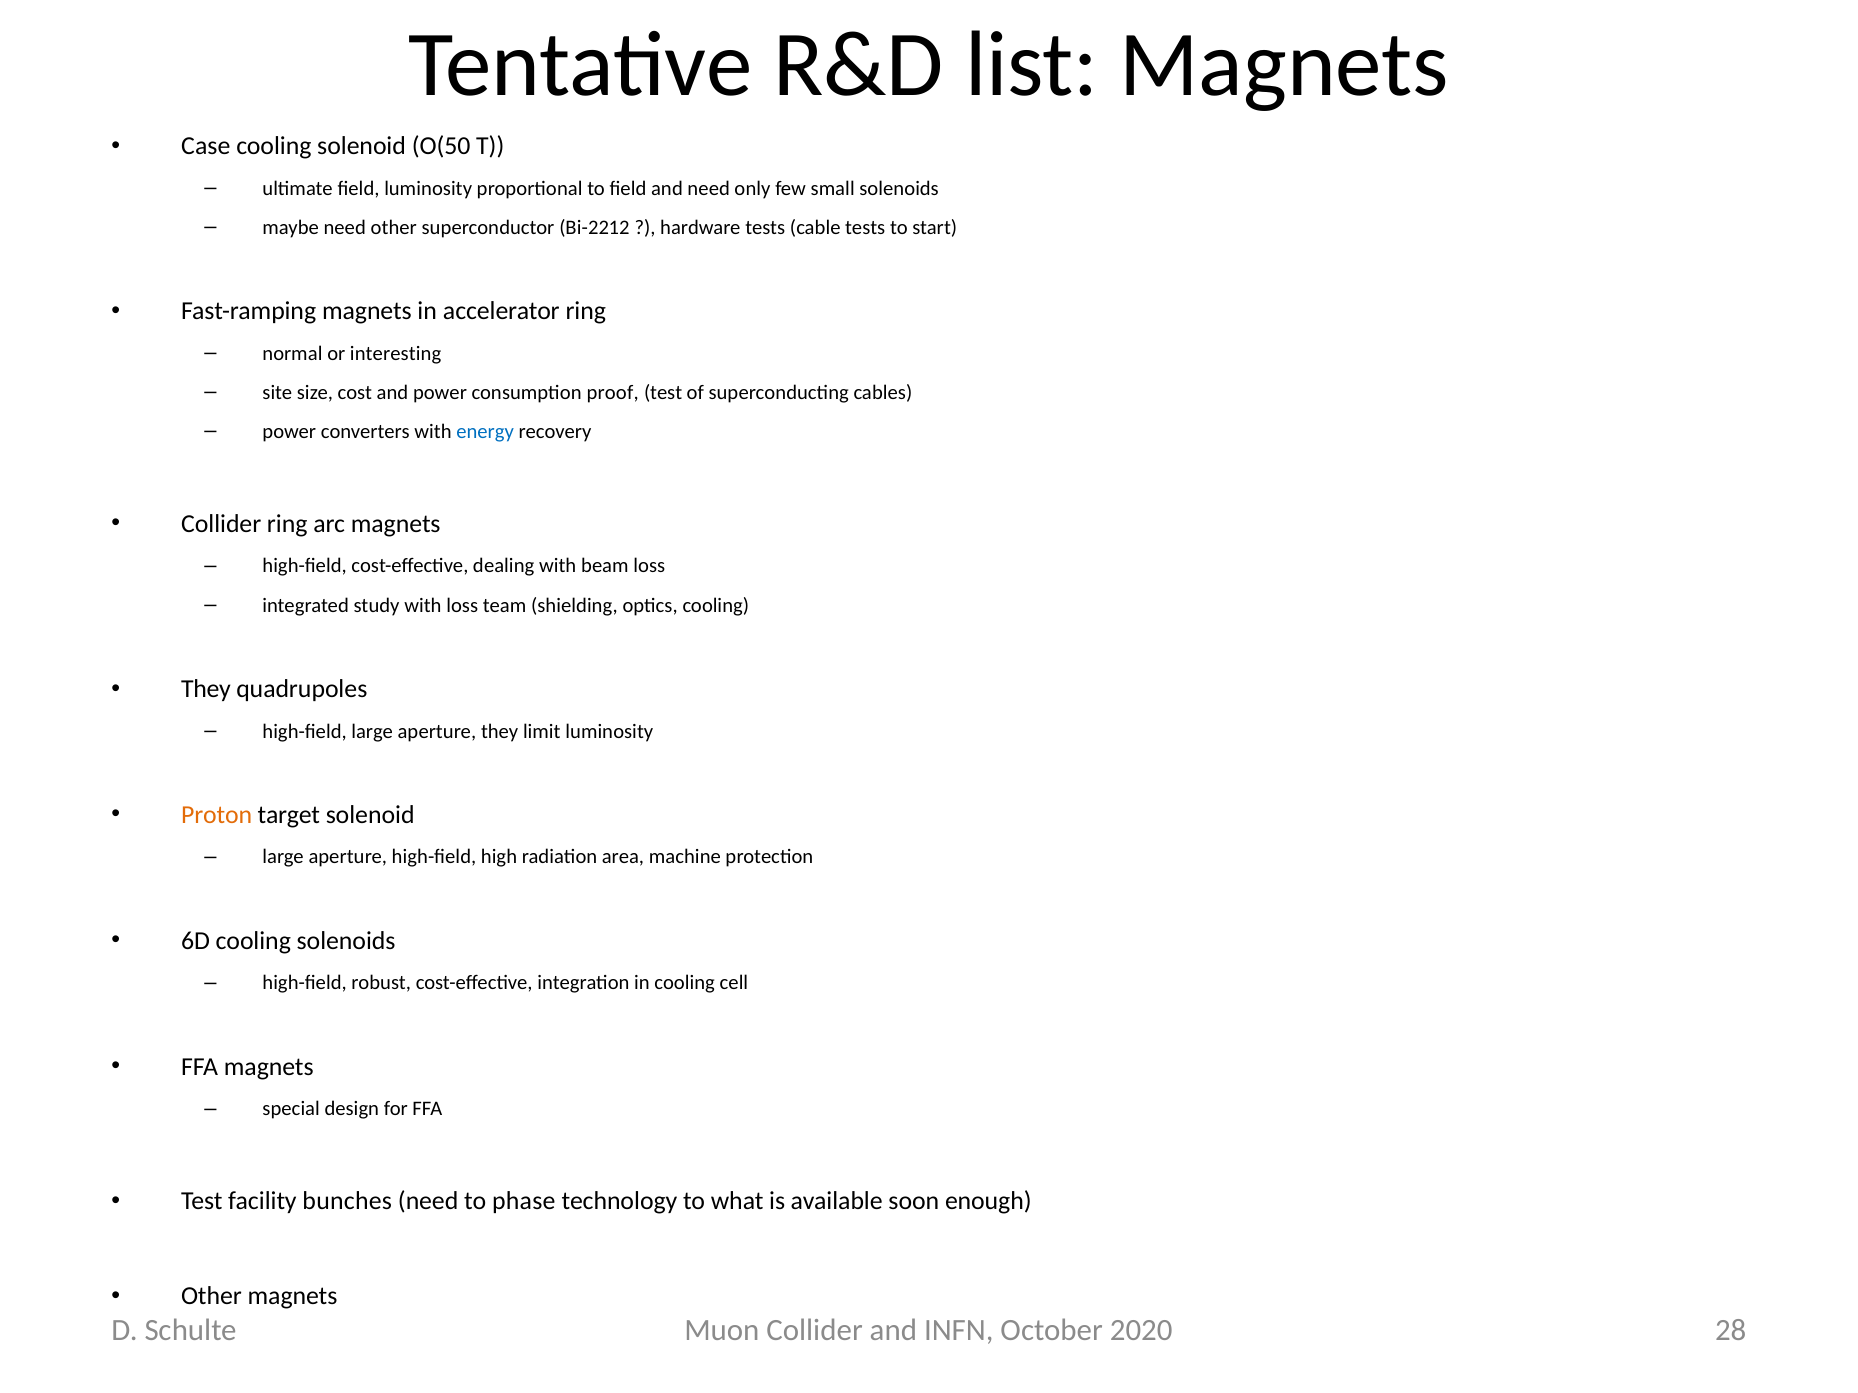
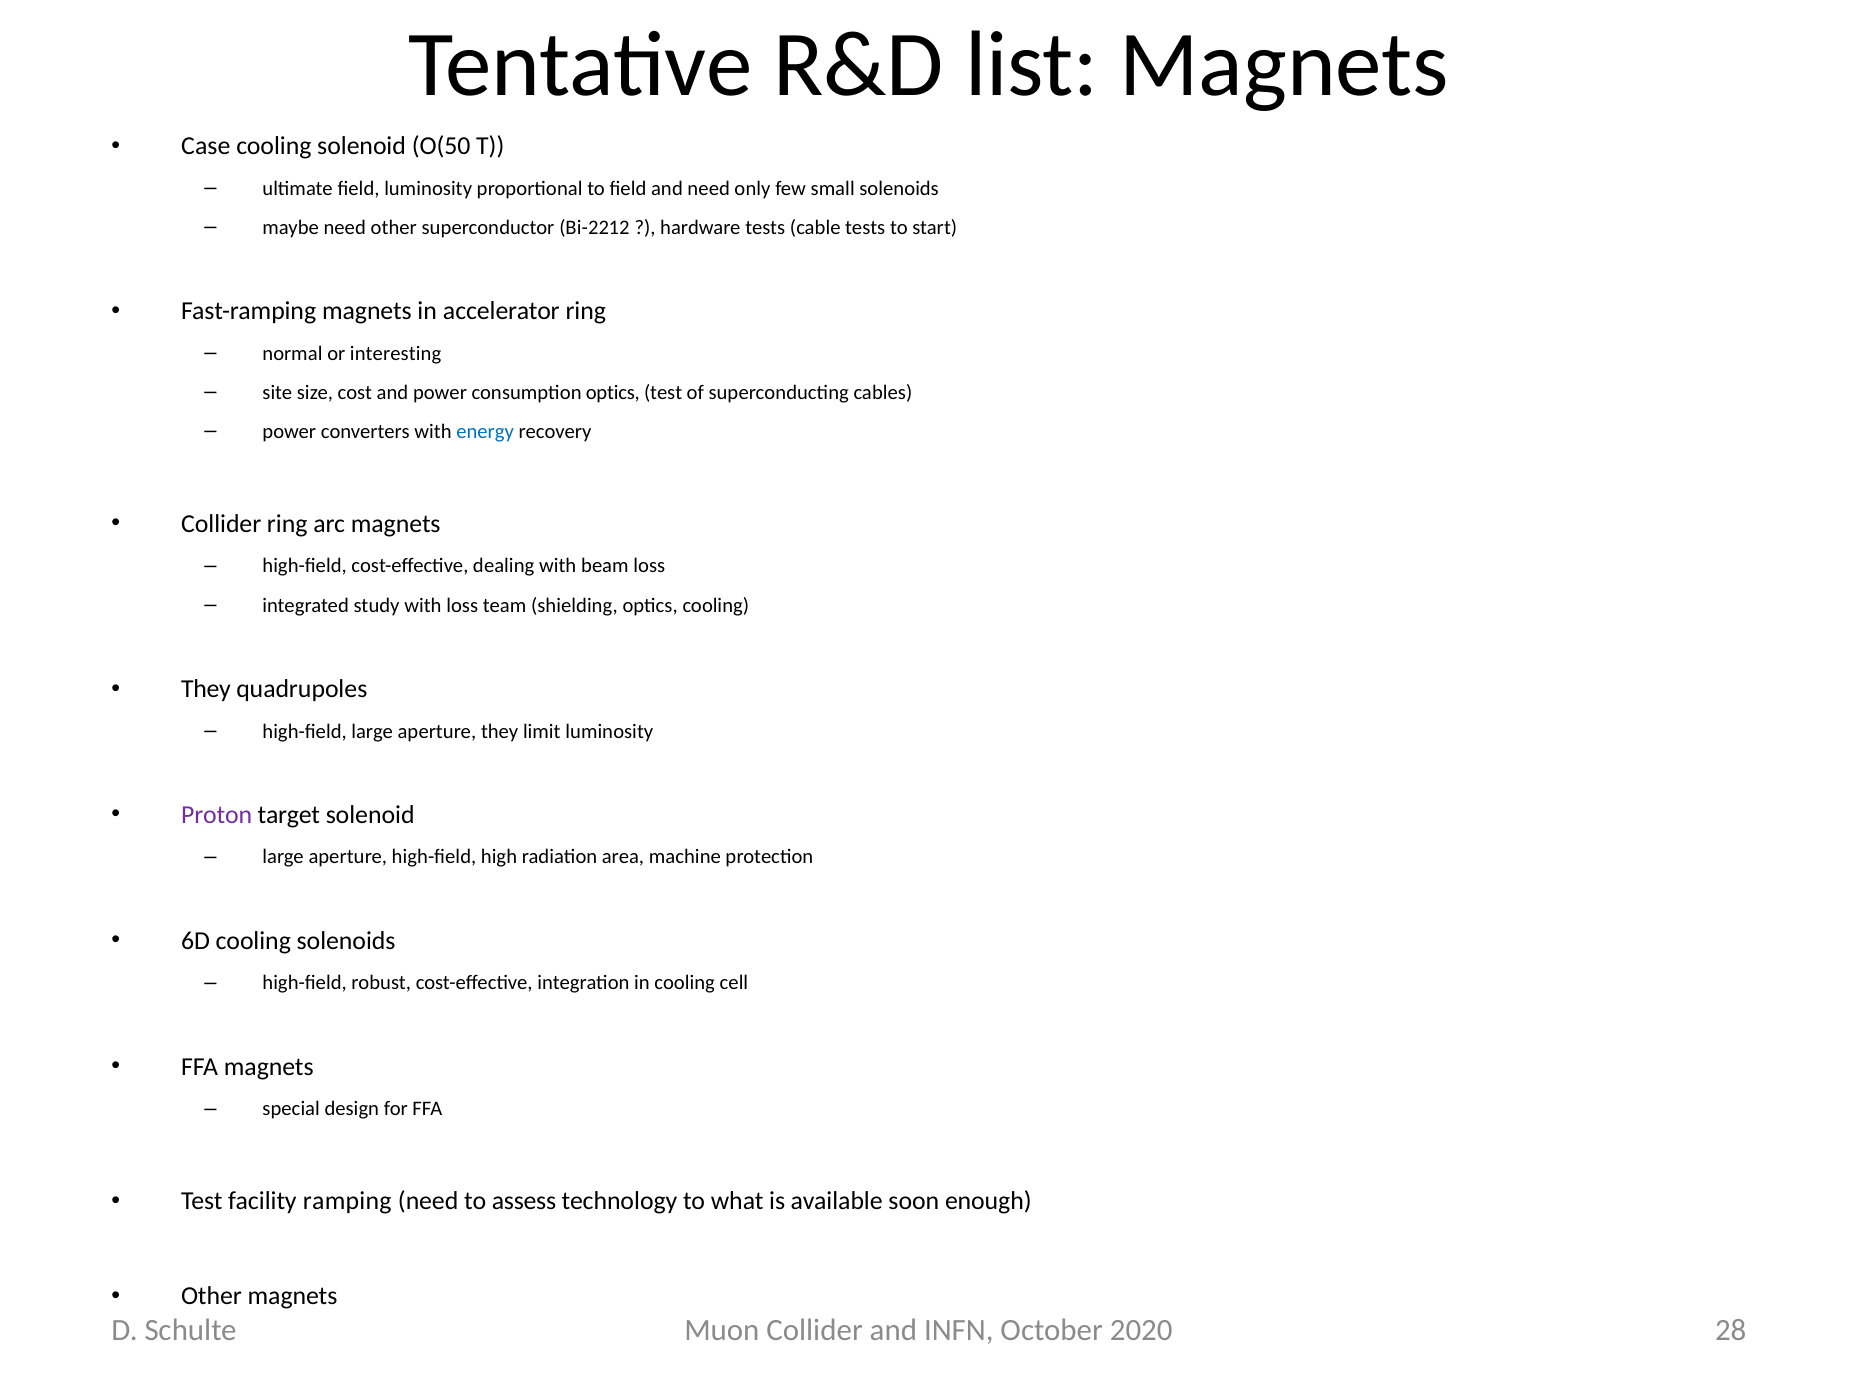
consumption proof: proof -> optics (613, 393)
Proton colour: orange -> purple (217, 815)
bunches: bunches -> ramping (347, 1202)
phase: phase -> assess (524, 1202)
